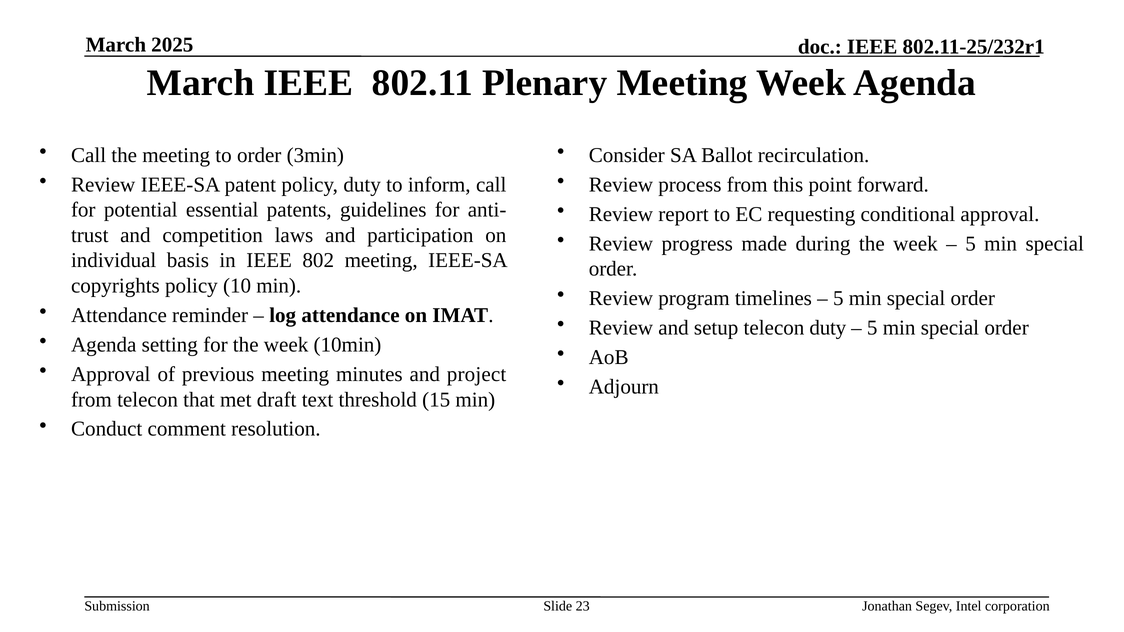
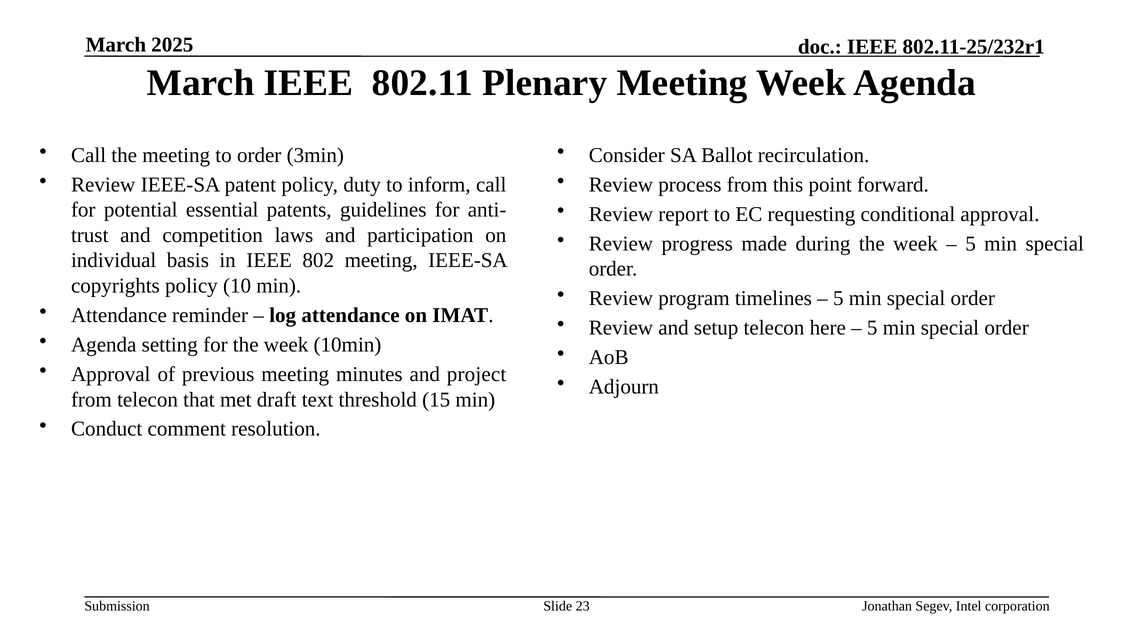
telecon duty: duty -> here (828, 328)
